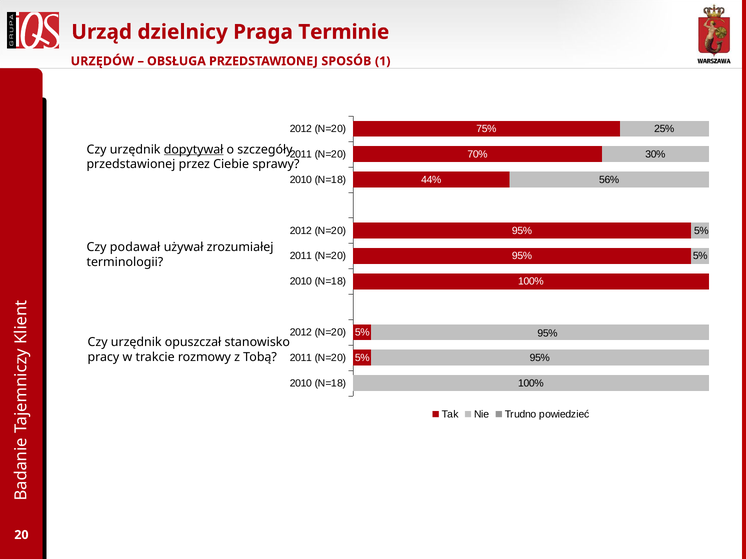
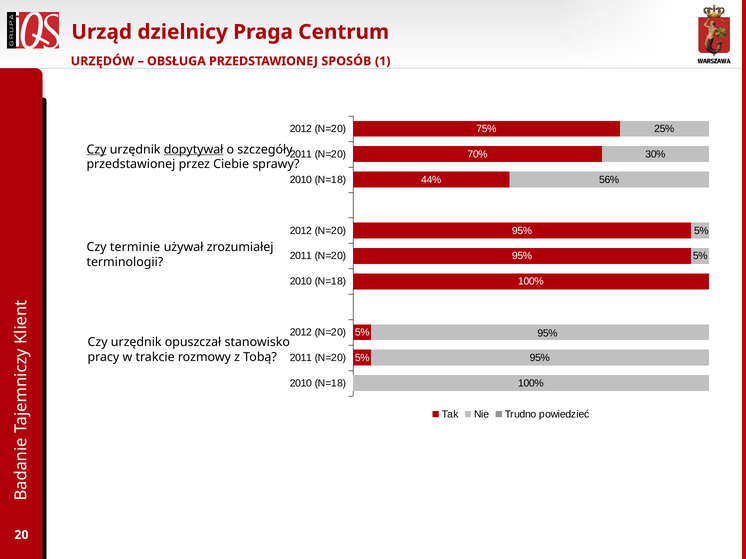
Terminie: Terminie -> Centrum (344, 32)
Czy underline: none -> present (97, 150)
podawał: podawał -> terminie (135, 247)
